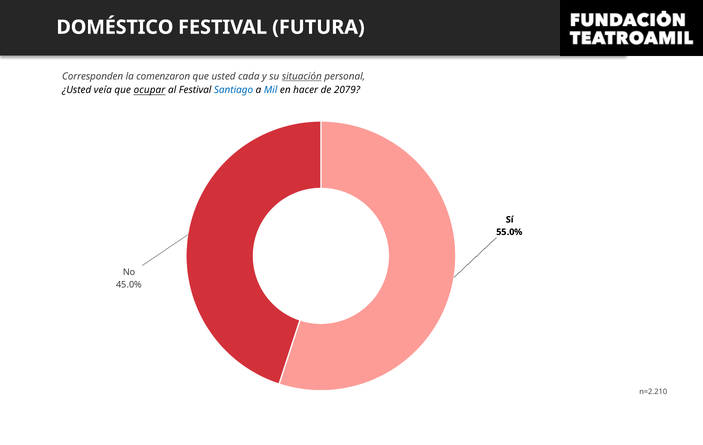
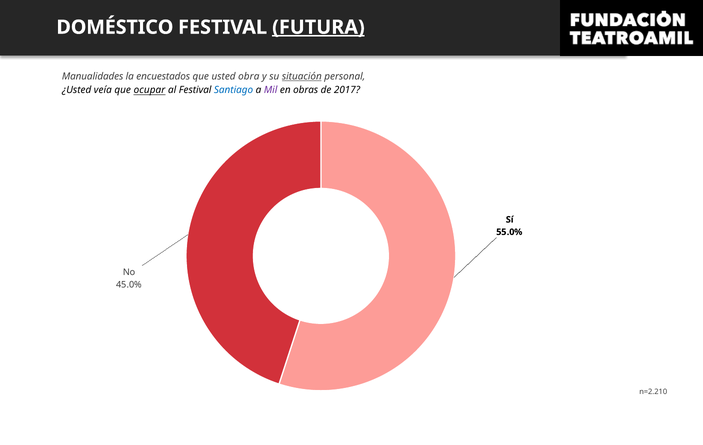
FUTURA underline: none -> present (318, 27)
Corresponden: Corresponden -> Manualidades (93, 77)
comenzaron: comenzaron -> encuestados (163, 77)
cada: cada -> obra (249, 77)
Mil colour: blue -> purple (271, 90)
hacer: hacer -> obras (306, 90)
2079: 2079 -> 2017 (347, 90)
